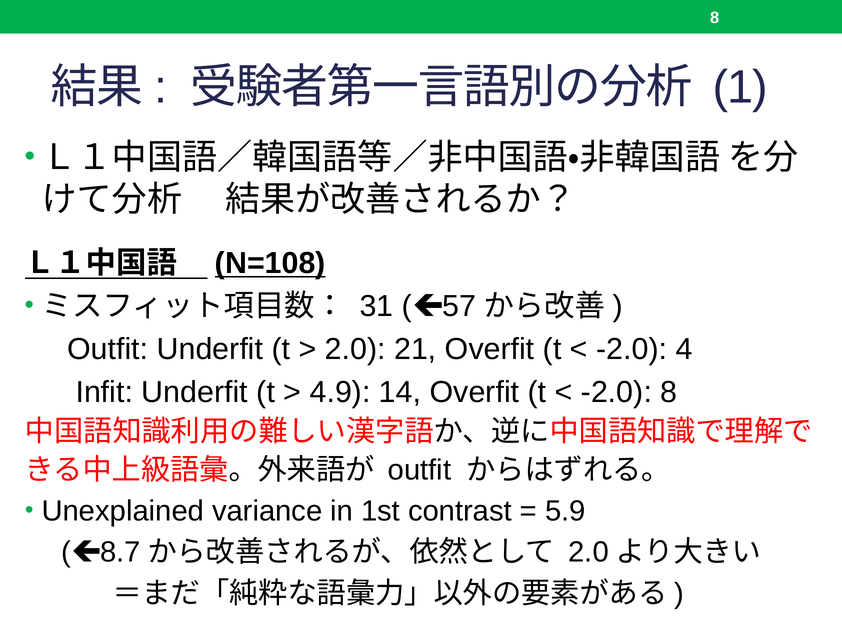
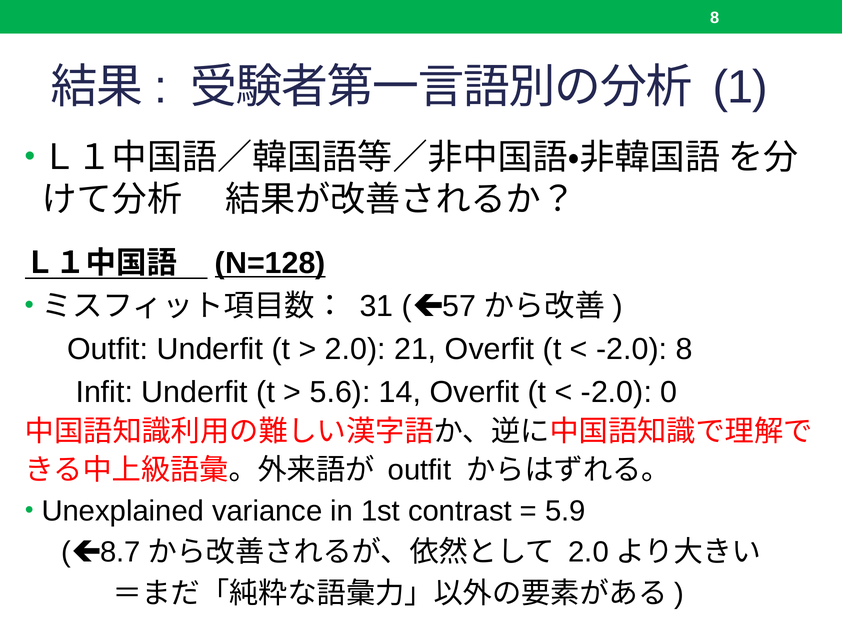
N=108: N=108 -> N=128 (270, 264)
-2.0 4: 4 -> 8 (684, 350)
4.9: 4.9 -> 5.6 (340, 393)
-2.0 8: 8 -> 0 (669, 393)
